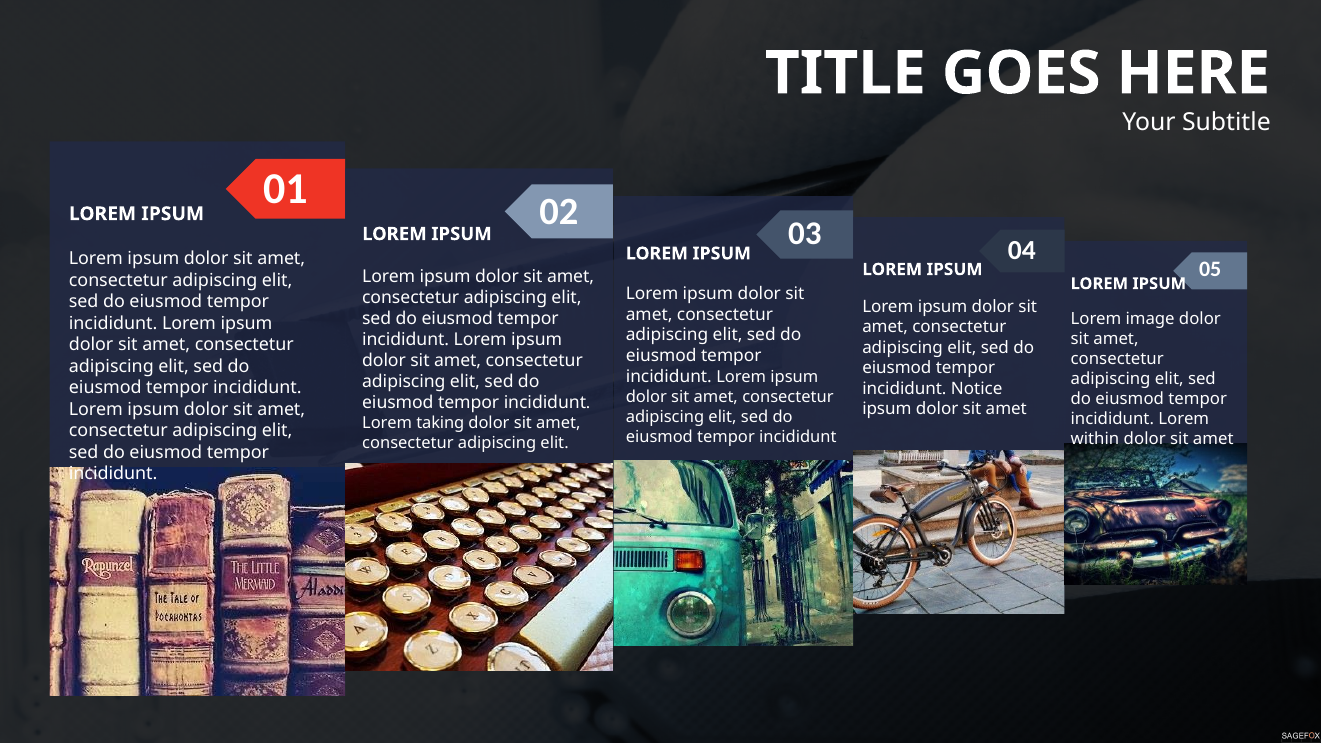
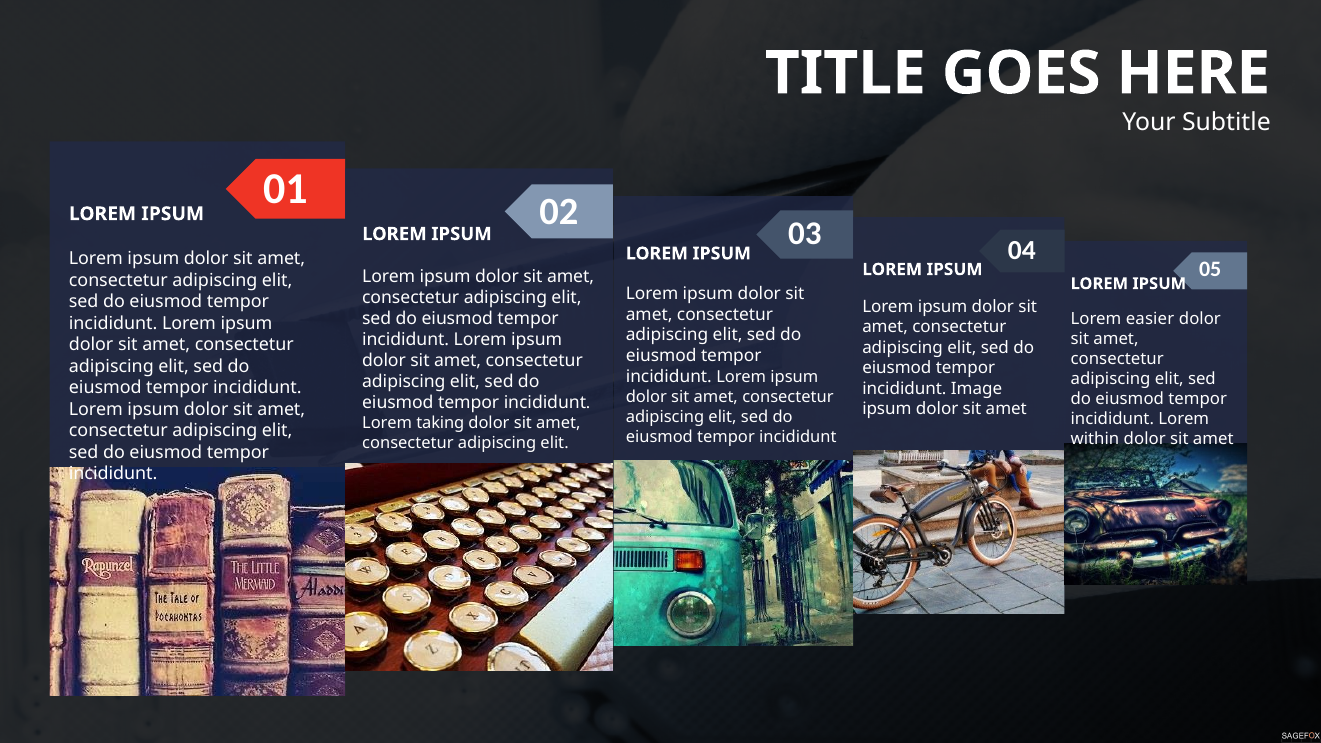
image: image -> easier (1150, 319)
Notice: Notice -> Image (977, 389)
